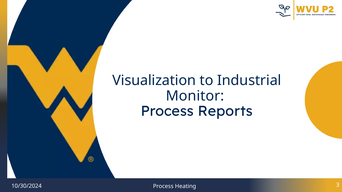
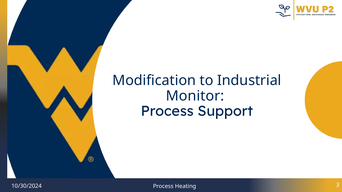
Visualization: Visualization -> Modification (154, 81)
Reports: Reports -> Support (225, 111)
